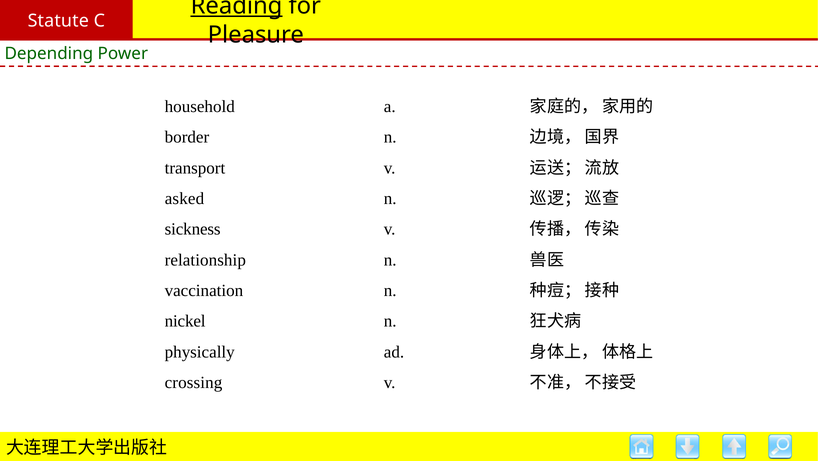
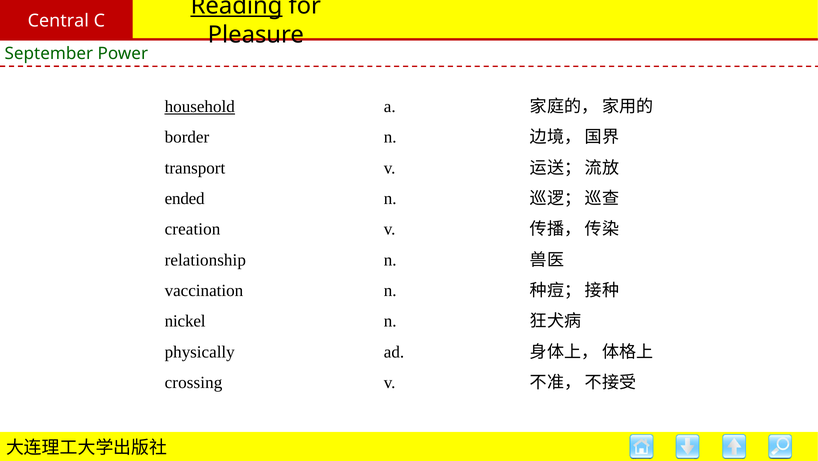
Statute: Statute -> Central (58, 21)
Depending: Depending -> September (49, 54)
household underline: none -> present (200, 106)
asked: asked -> ended (185, 198)
sickness: sickness -> creation (193, 229)
